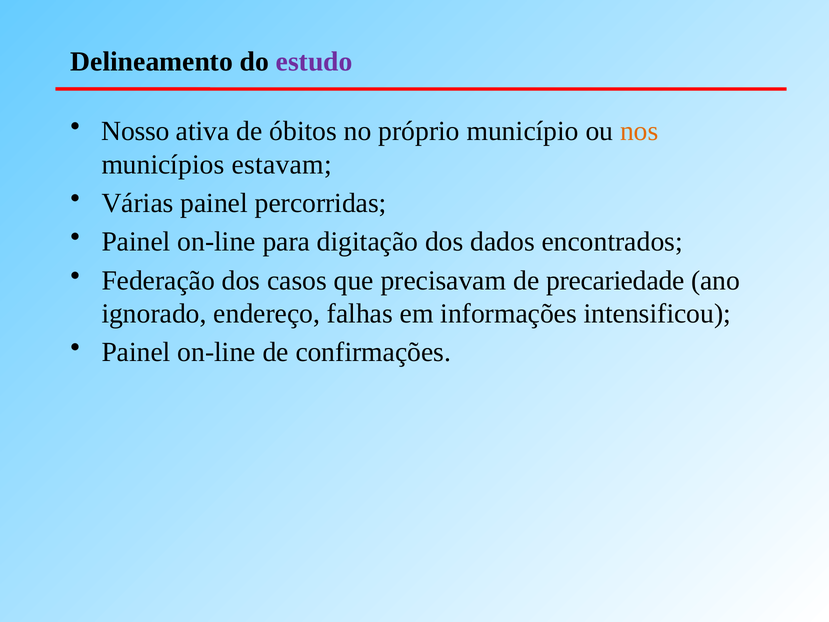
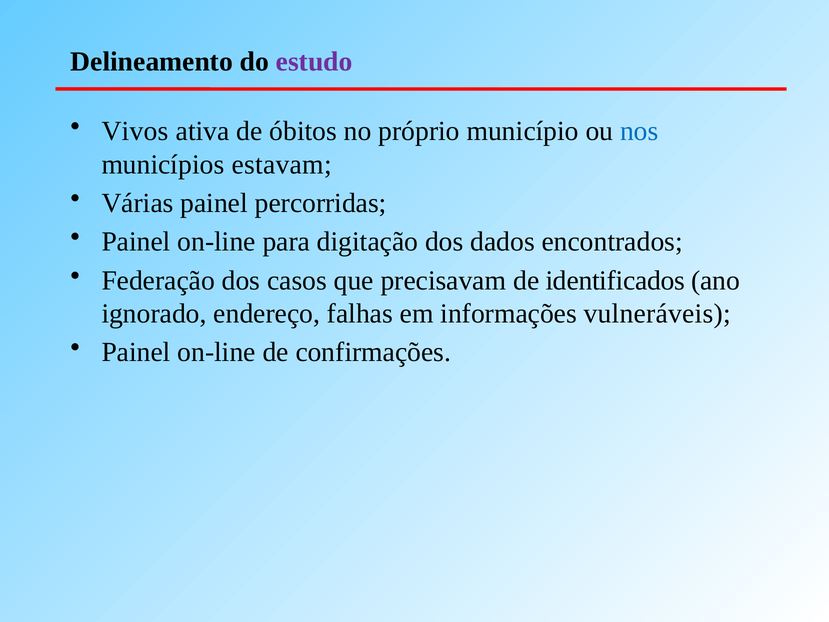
Nosso: Nosso -> Vivos (135, 131)
nos colour: orange -> blue (639, 131)
precariedade: precariedade -> identificados (615, 280)
intensificou: intensificou -> vulneráveis (657, 314)
